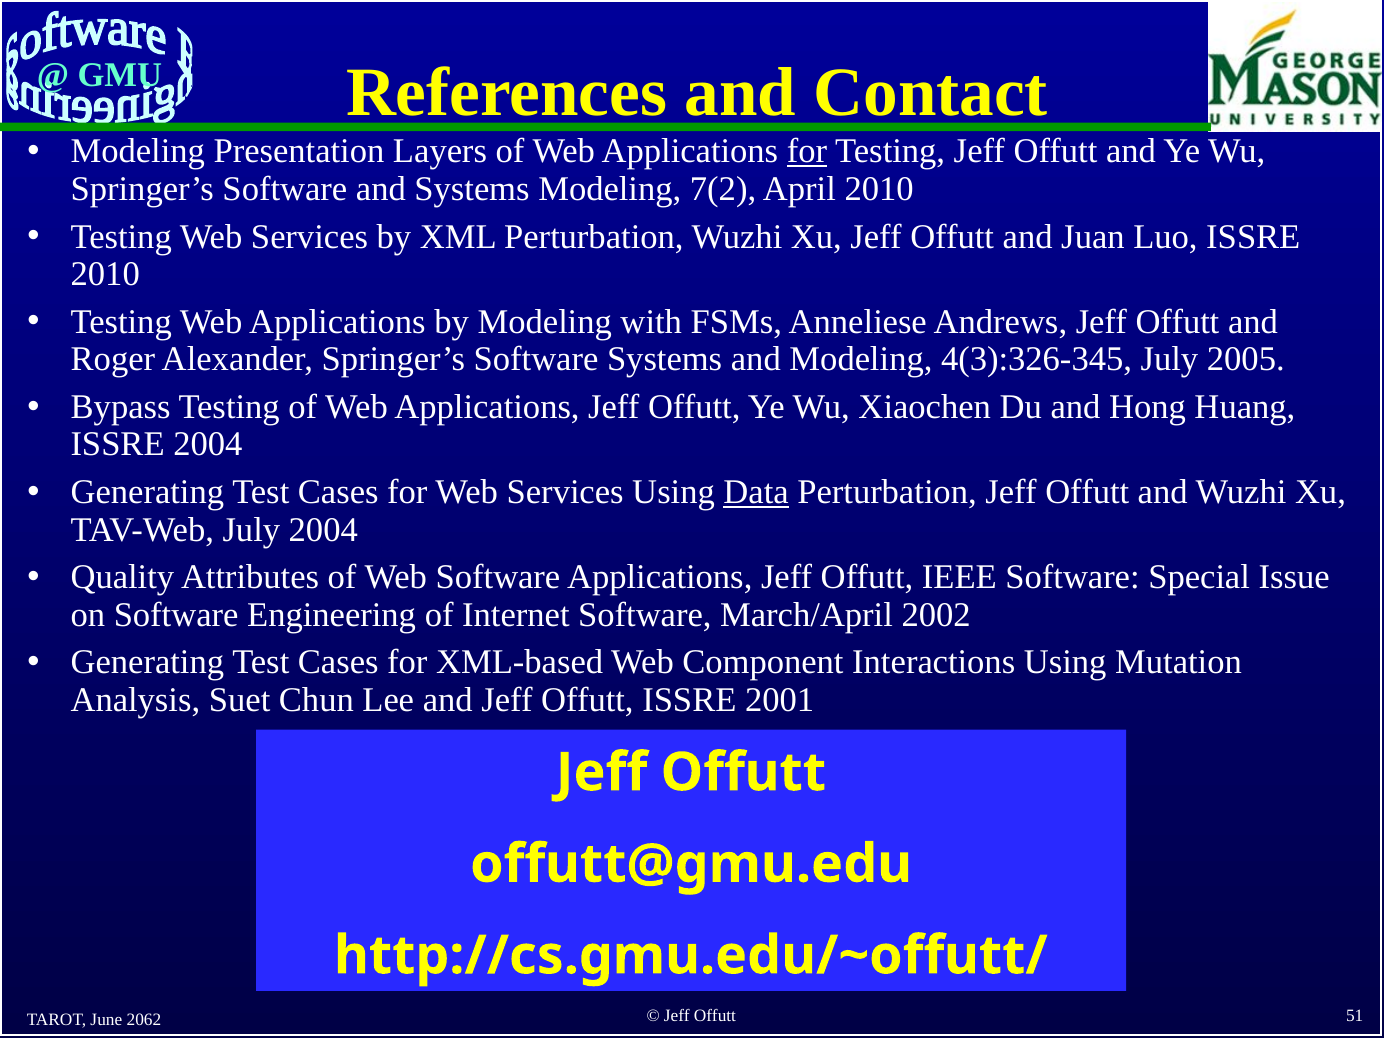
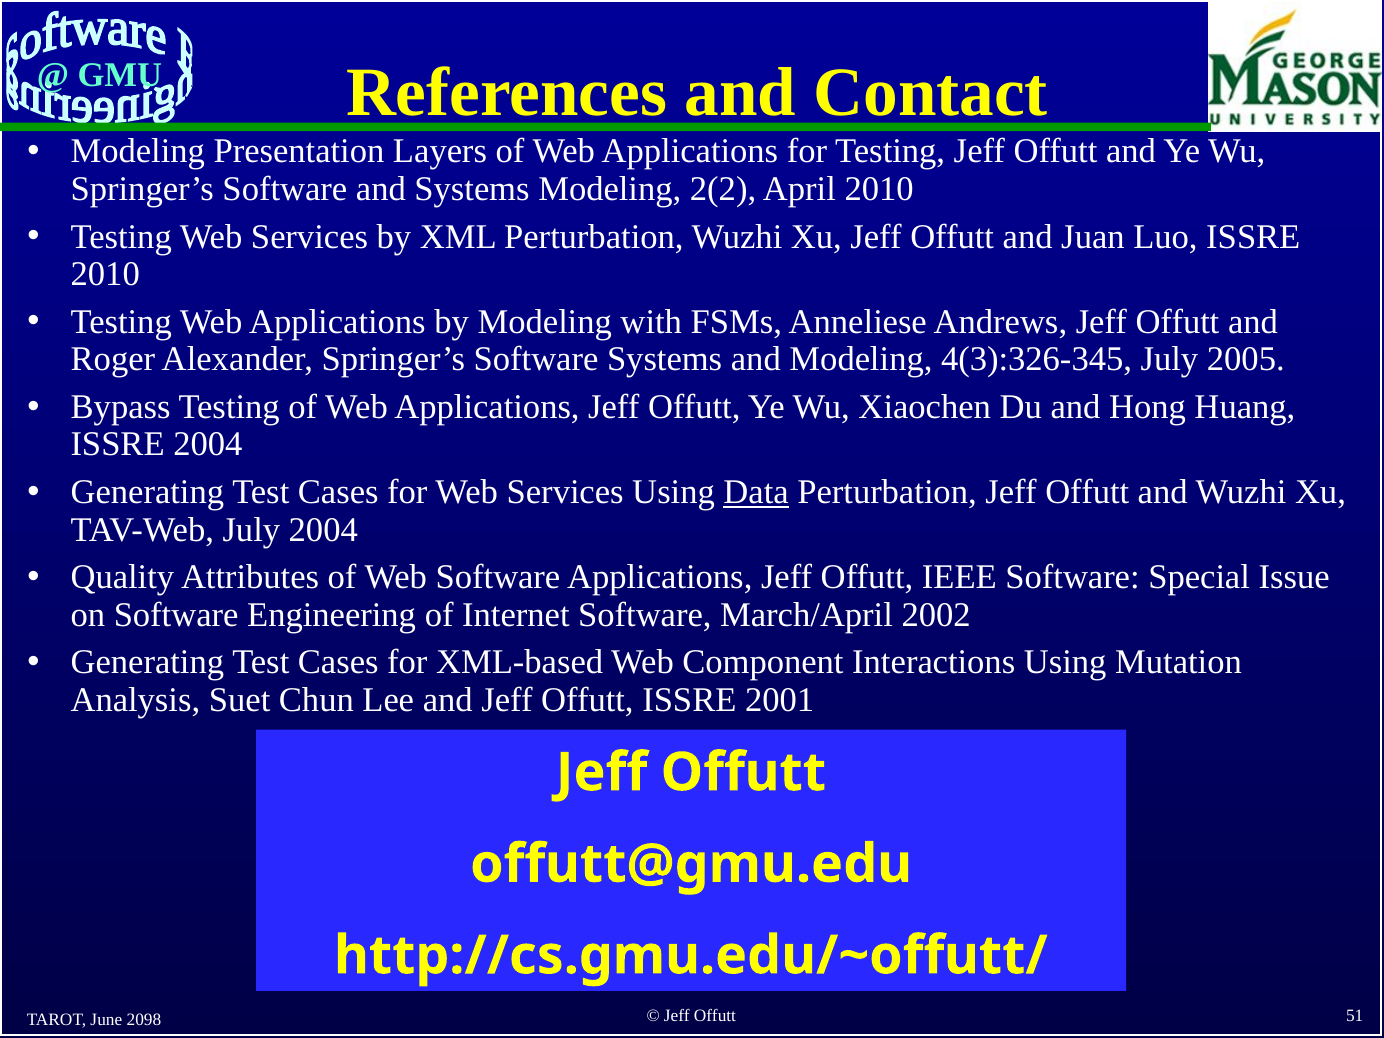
for underline: present -> none (807, 152)
7(2: 7(2 -> 2(2 (723, 189)
2062: 2062 -> 2098 (144, 1019)
